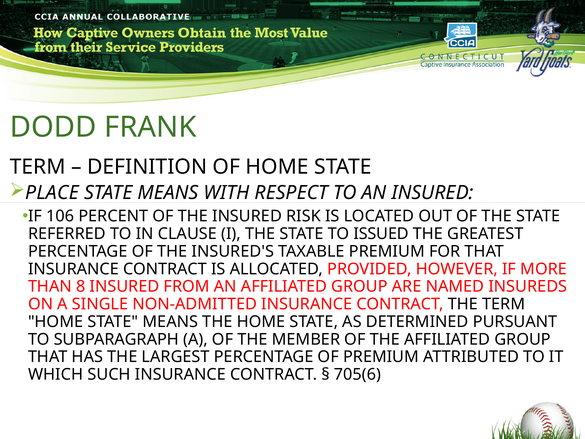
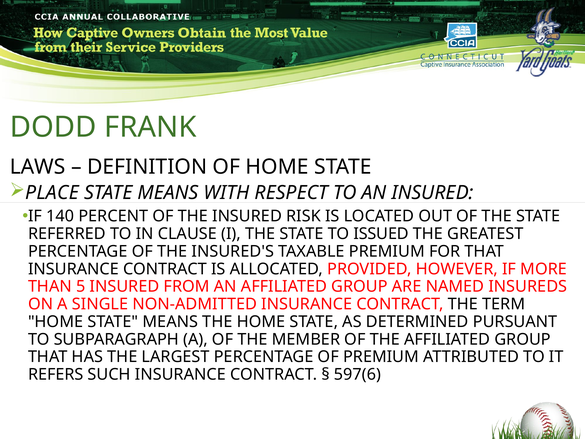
TERM: TERM -> LAWS (38, 167)
106: 106 -> 140 (60, 216)
8: 8 -> 5 (81, 286)
WHICH: WHICH -> REFERS (56, 374)
705(6: 705(6 -> 597(6 (357, 374)
